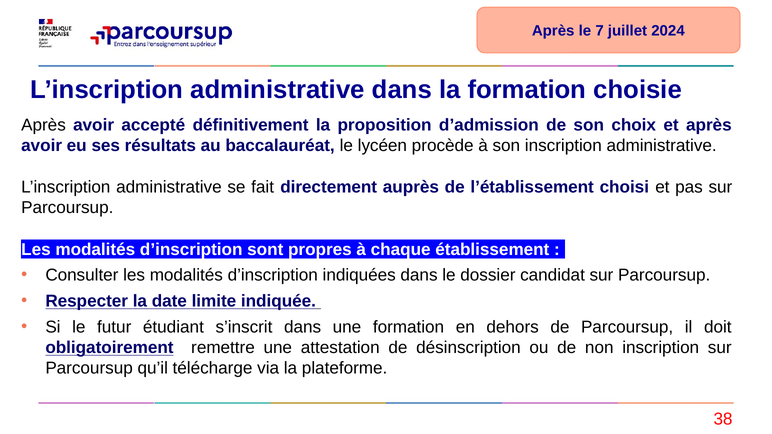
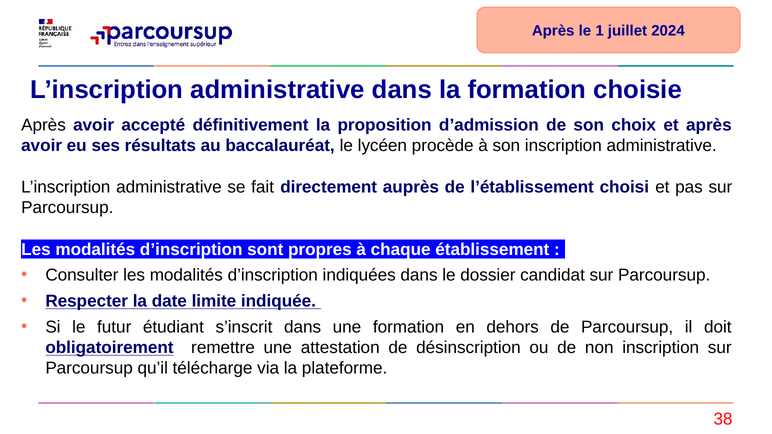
7: 7 -> 1 (600, 31)
